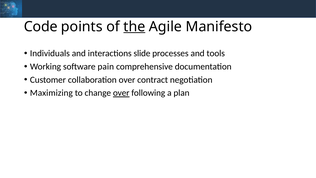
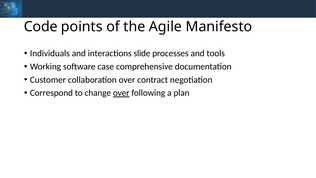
the underline: present -> none (134, 27)
pain: pain -> case (106, 67)
Maximizing: Maximizing -> Correspond (51, 93)
